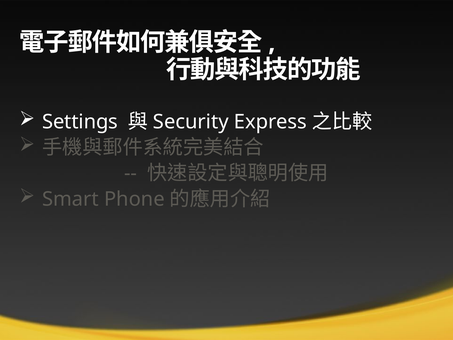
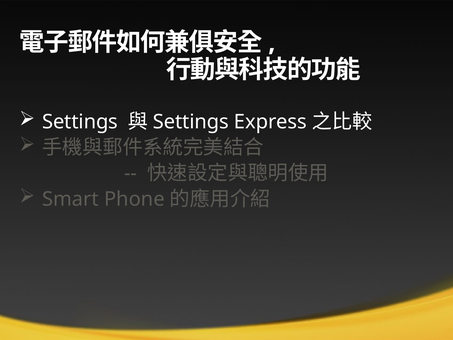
Security: Security -> Settings (191, 122)
